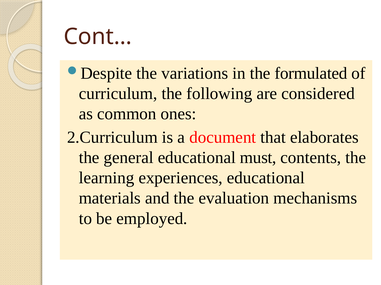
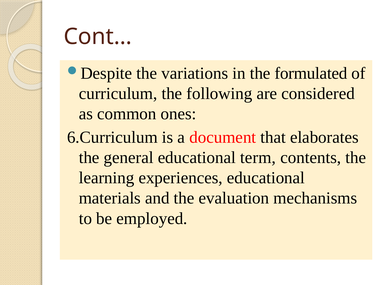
2.Curriculum: 2.Curriculum -> 6.Curriculum (112, 138)
must: must -> term (258, 158)
